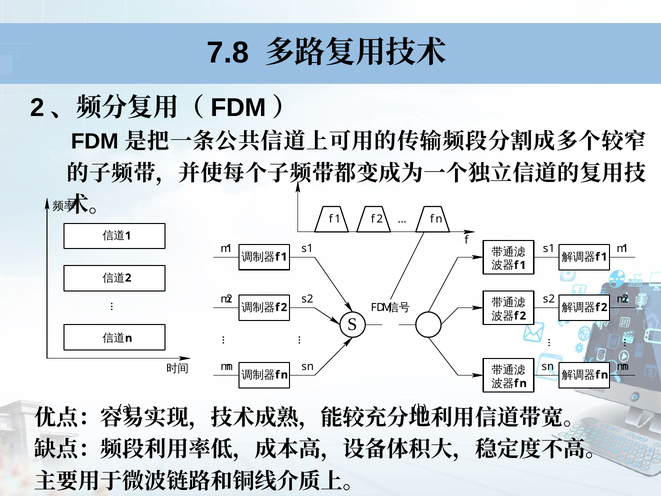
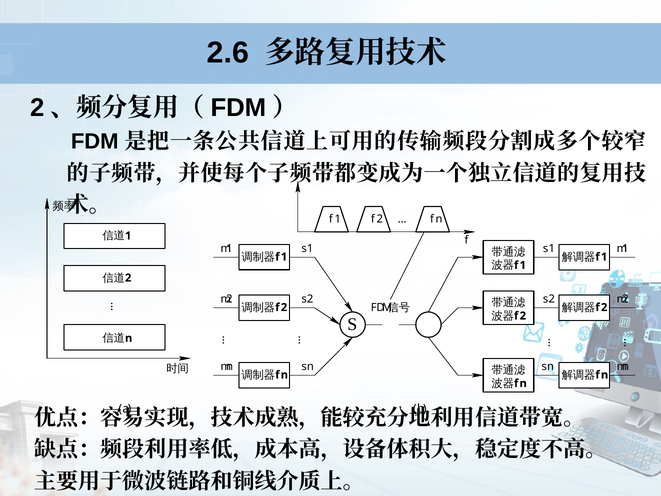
7.8: 7.8 -> 2.6 (228, 53)
